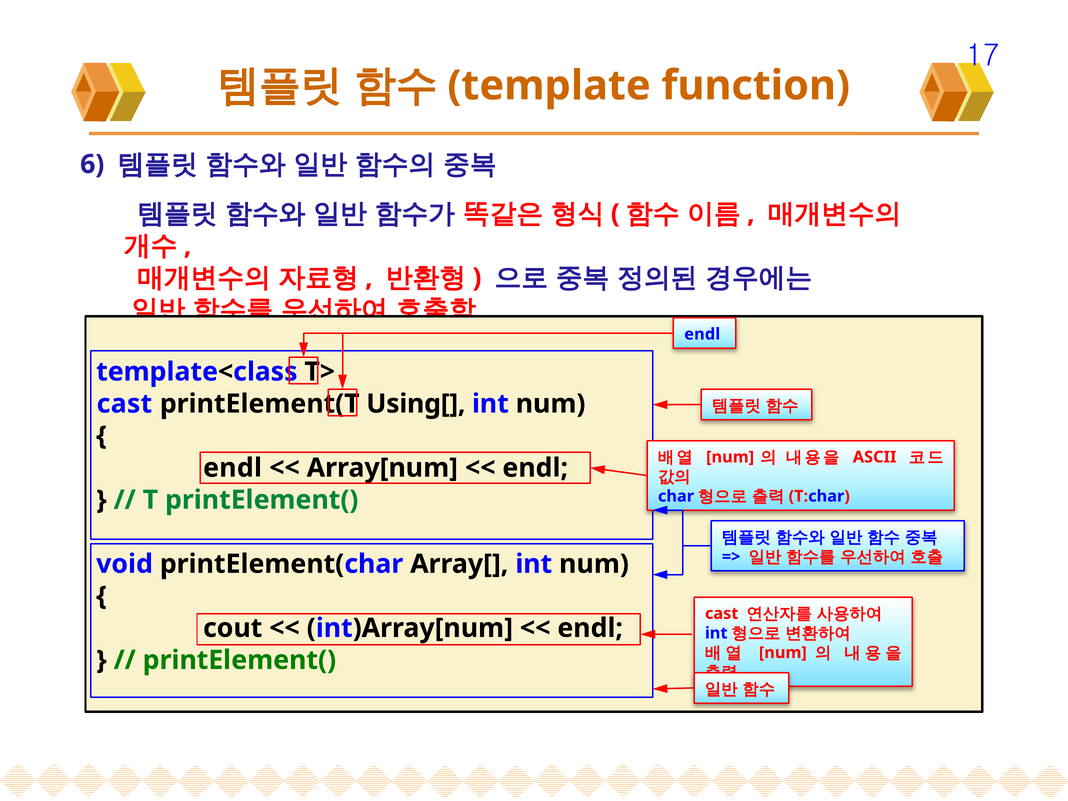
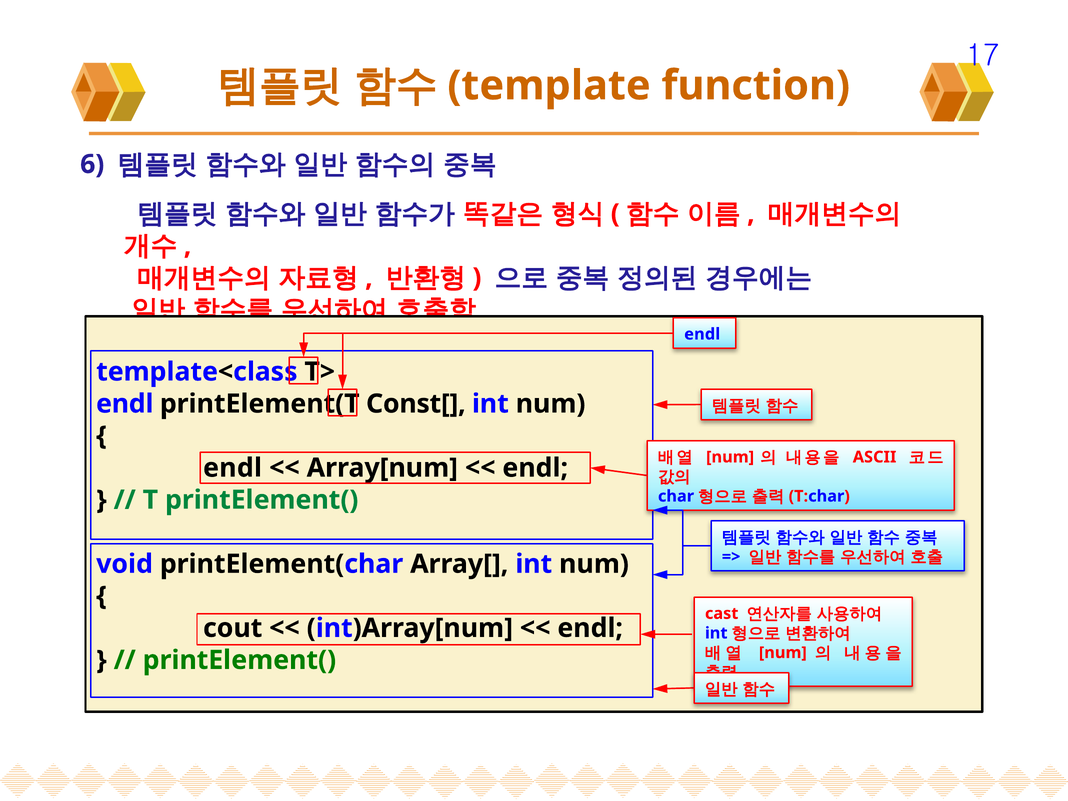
cast: cast -> endl (125, 404)
Using[: Using[ -> Const[ (416, 404)
